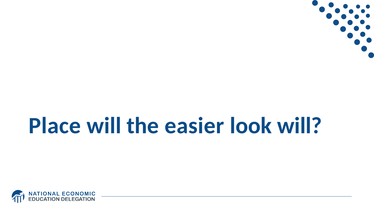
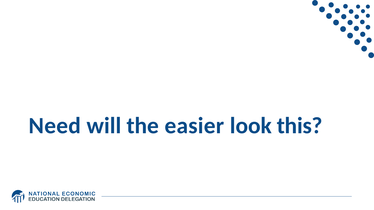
Place: Place -> Need (55, 126)
look will: will -> this (300, 126)
